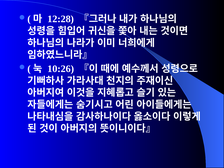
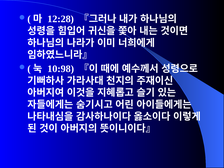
10:26: 10:26 -> 10:98 (61, 69)
